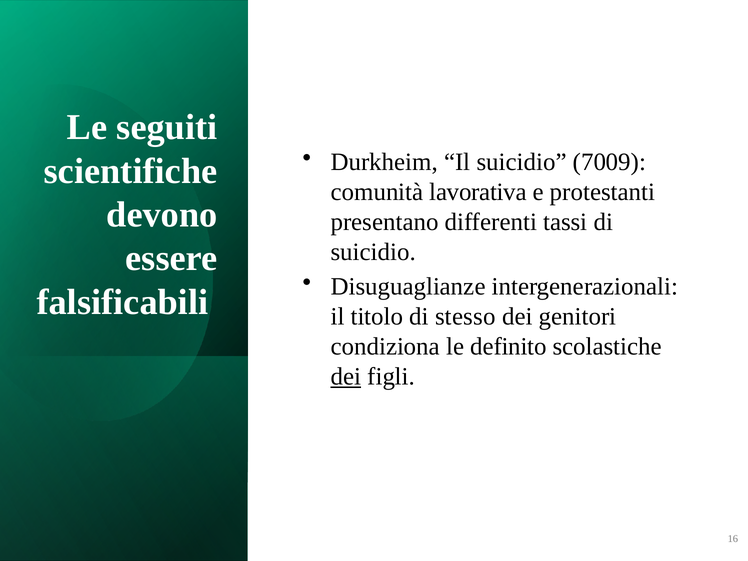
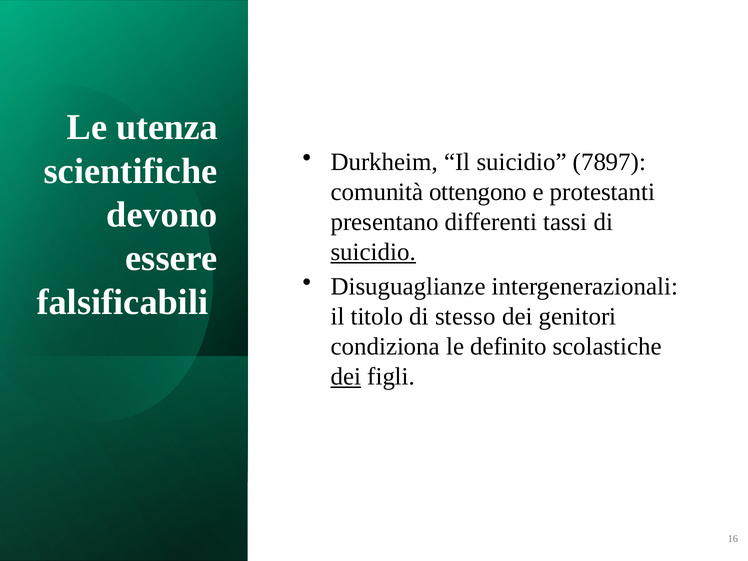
seguiti: seguiti -> utenza (167, 127)
7009: 7009 -> 7897 (609, 162)
lavorativa: lavorativa -> ottengono (478, 192)
suicidio underline: none -> present (373, 252)
